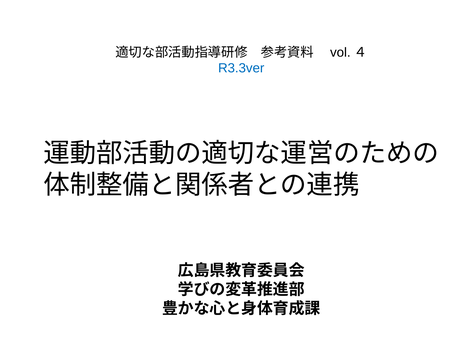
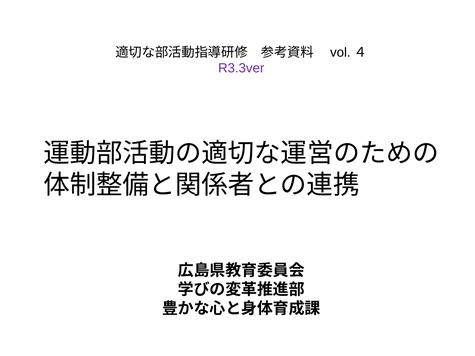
R3.3ver colour: blue -> purple (241, 68)
